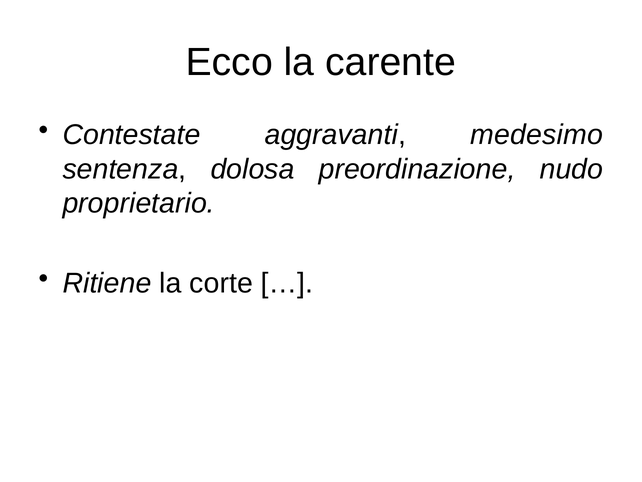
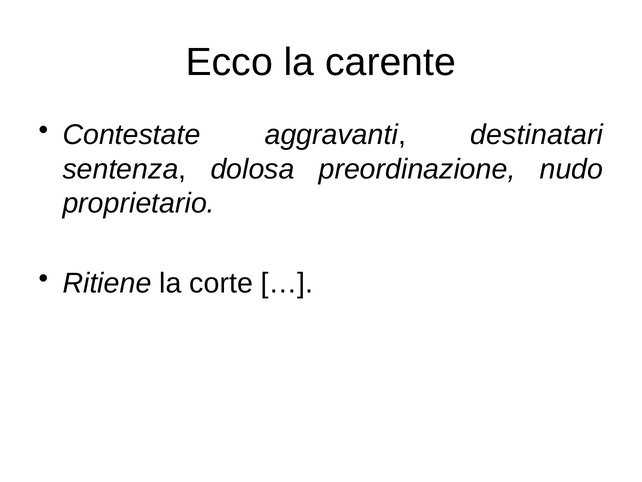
medesimo: medesimo -> destinatari (537, 135)
